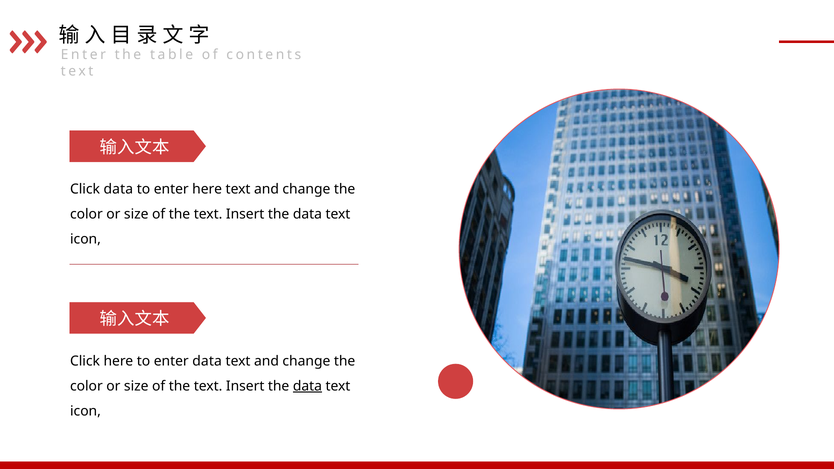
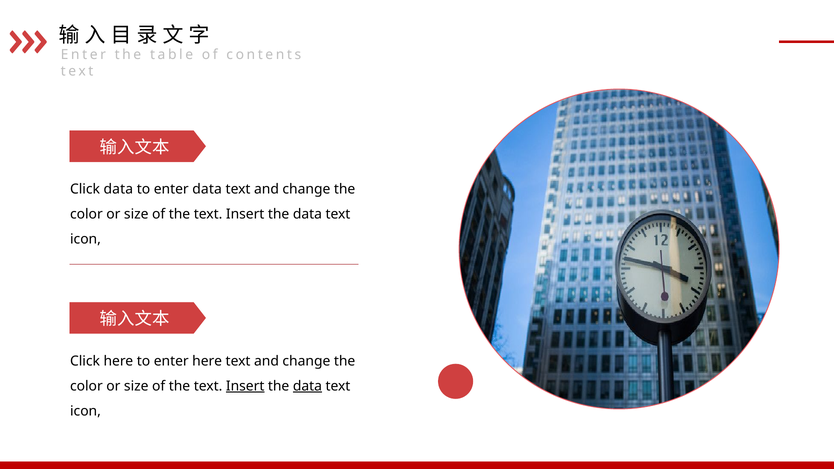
enter here: here -> data (207, 189)
enter data: data -> here (207, 361)
Insert underline: none -> present (245, 386)
